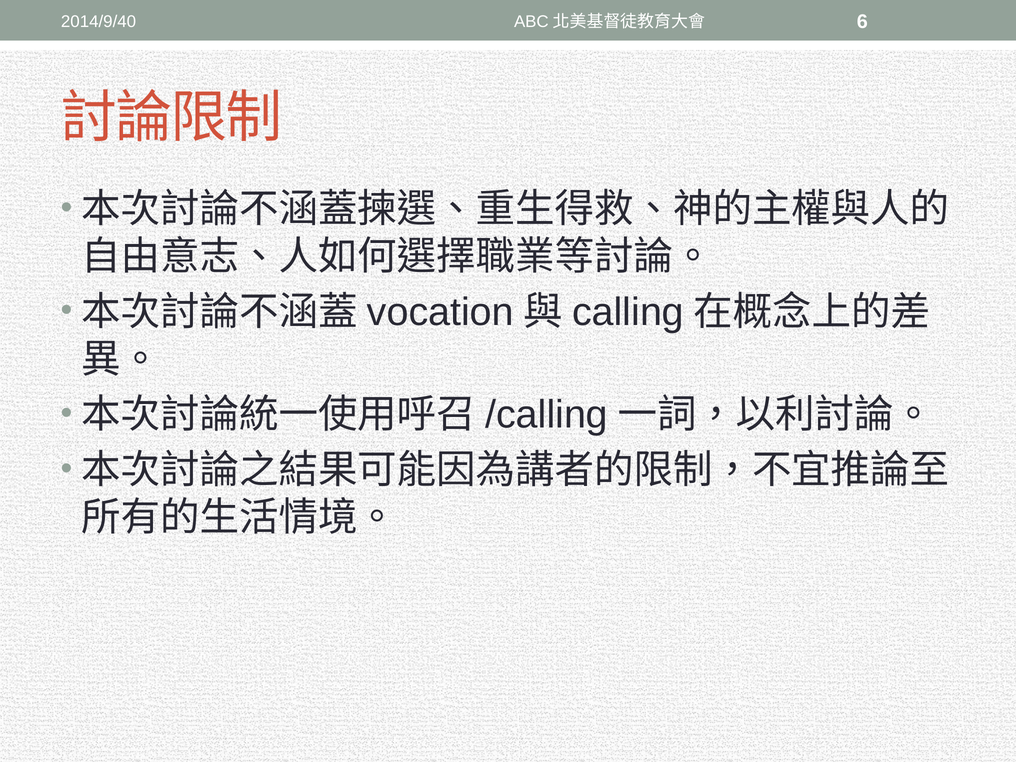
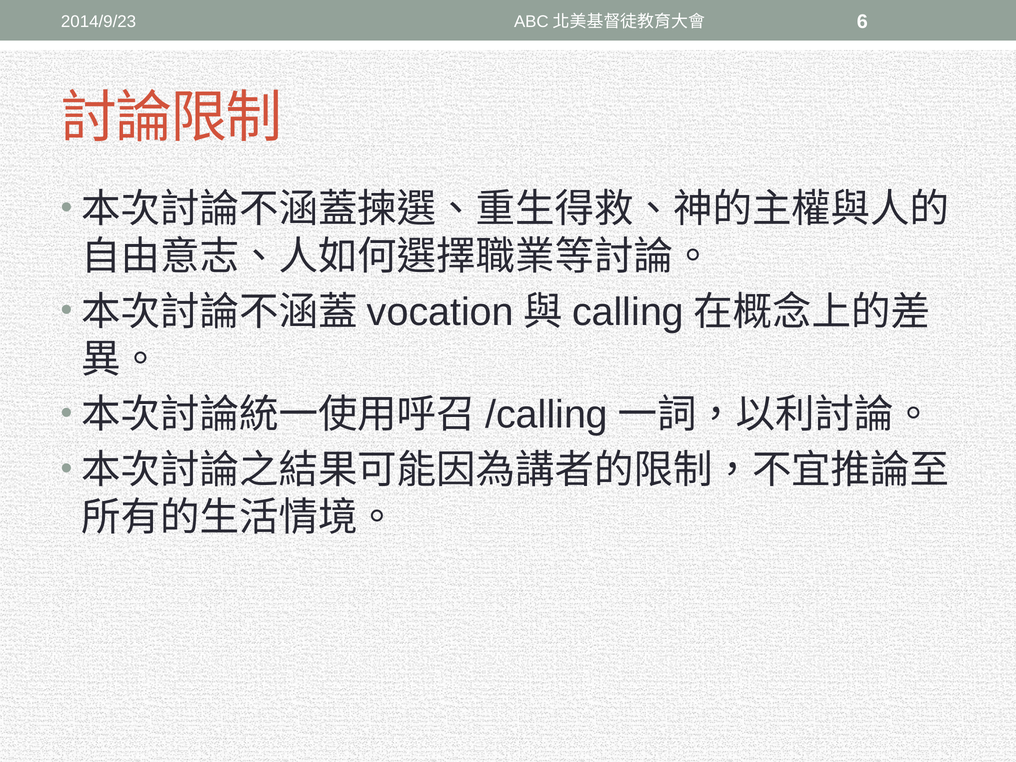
2014/9/40: 2014/9/40 -> 2014/9/23 (99, 21)
